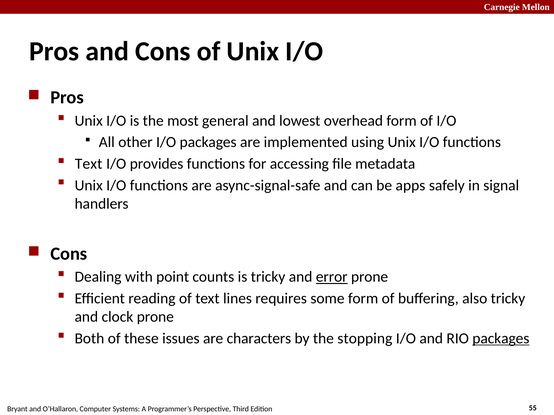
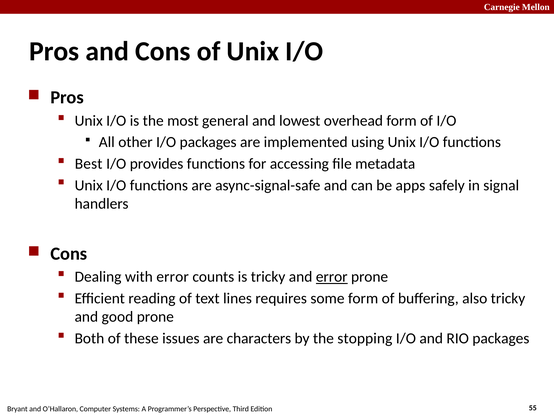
Text: Text -> Best (89, 164)
with point: point -> error (173, 277)
clock: clock -> good (117, 317)
packages underline: present -> none (501, 339)
